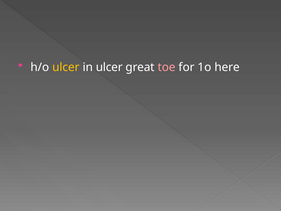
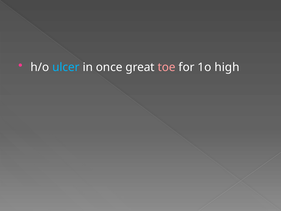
ulcer colour: yellow -> light blue (66, 67)
in ulcer: ulcer -> once (109, 67)
here: here -> high (227, 67)
